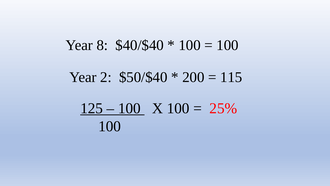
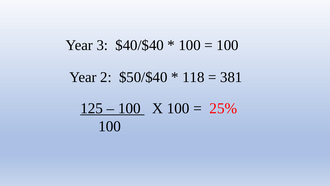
8: 8 -> 3 (102, 45)
200: 200 -> 118 (193, 77)
115: 115 -> 381 (231, 77)
